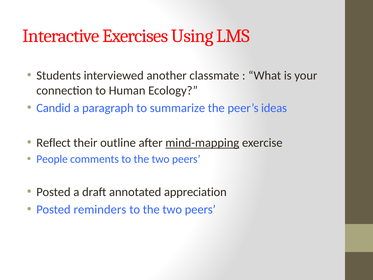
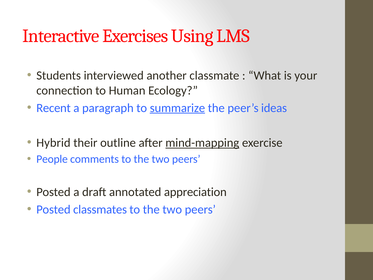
Candid: Candid -> Recent (54, 108)
summarize underline: none -> present (177, 108)
Reflect: Reflect -> Hybrid (53, 143)
reminders: reminders -> classmates (100, 209)
